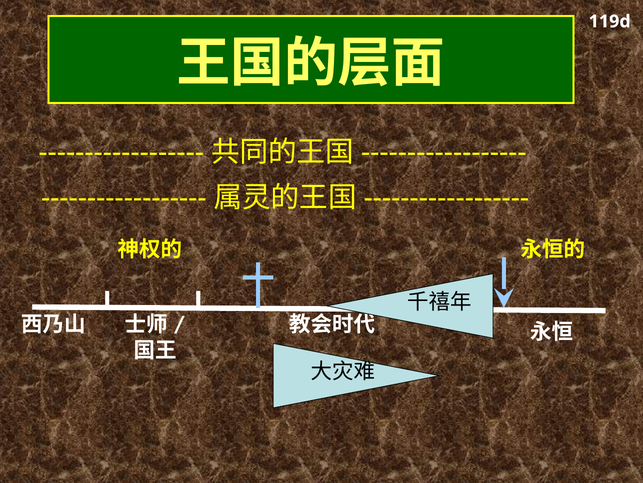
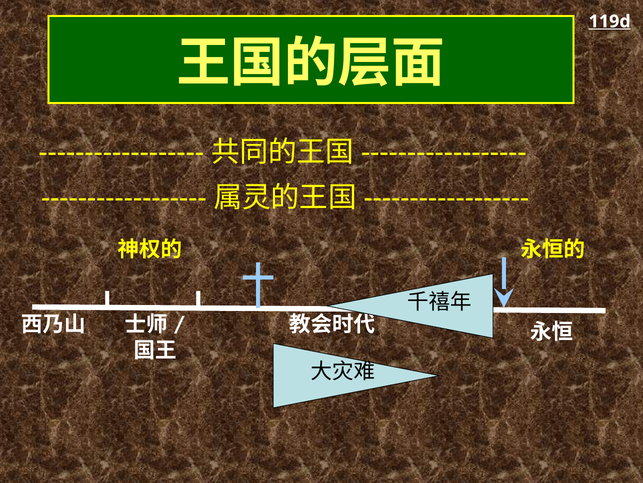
119d underline: none -> present (610, 21)
